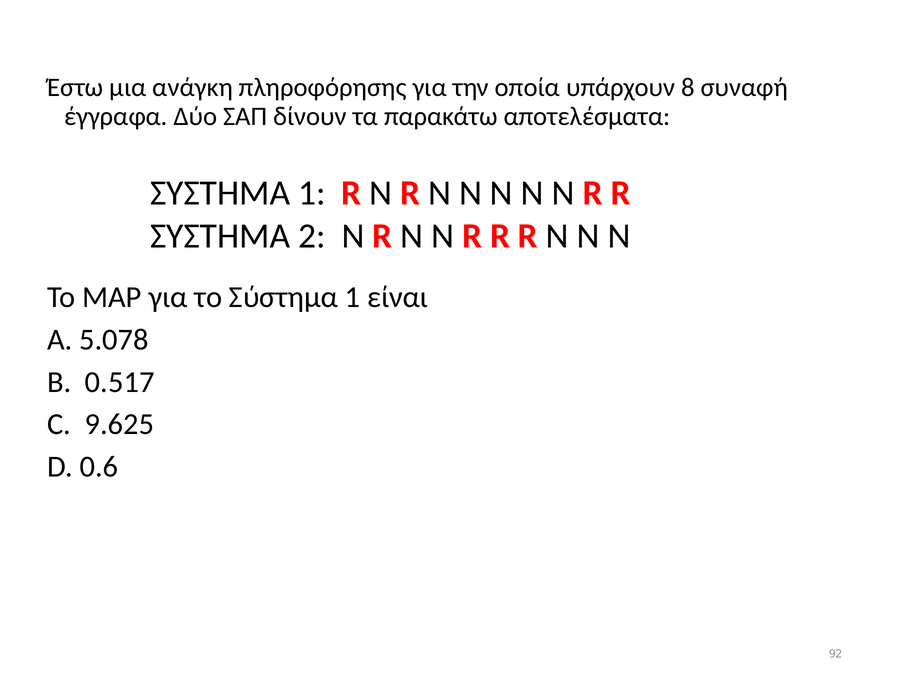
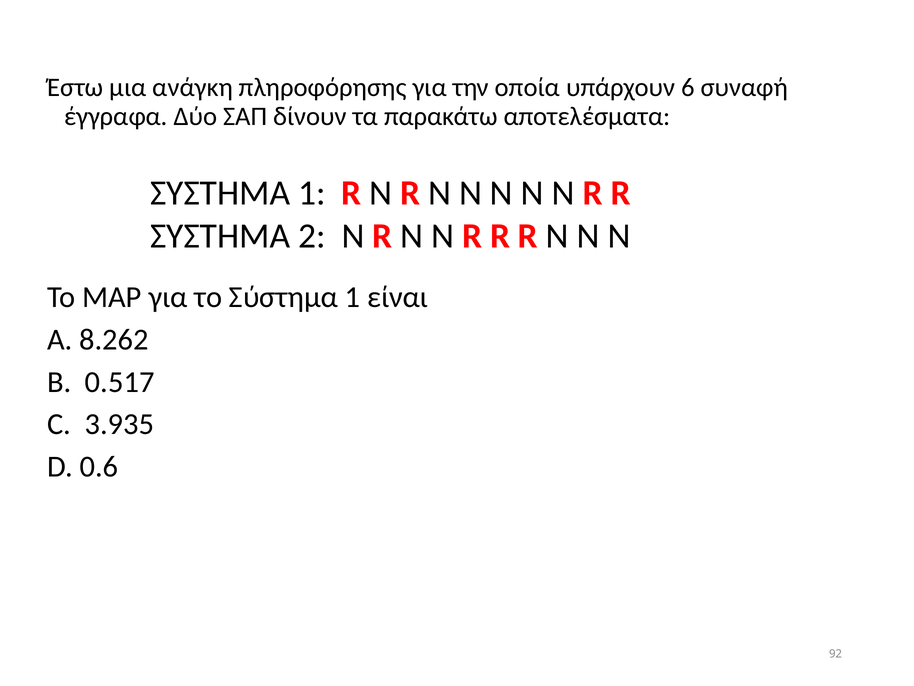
8: 8 -> 6 (688, 87)
5.078: 5.078 -> 8.262 (114, 339)
9.625: 9.625 -> 3.935 (120, 424)
